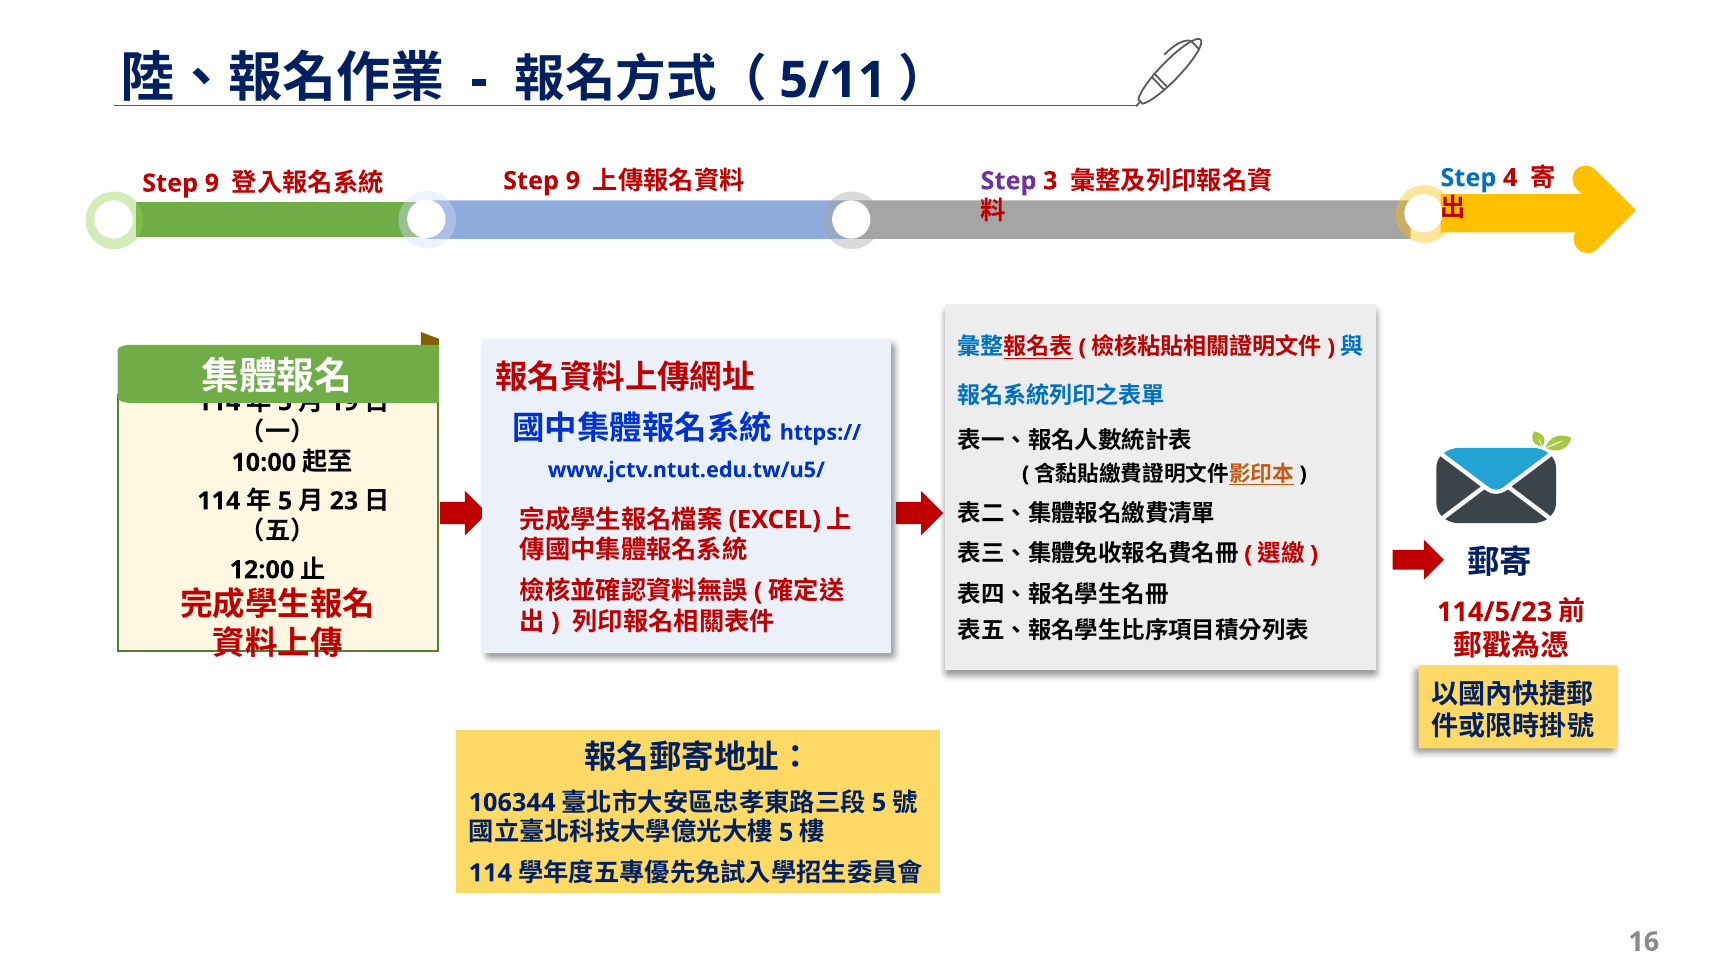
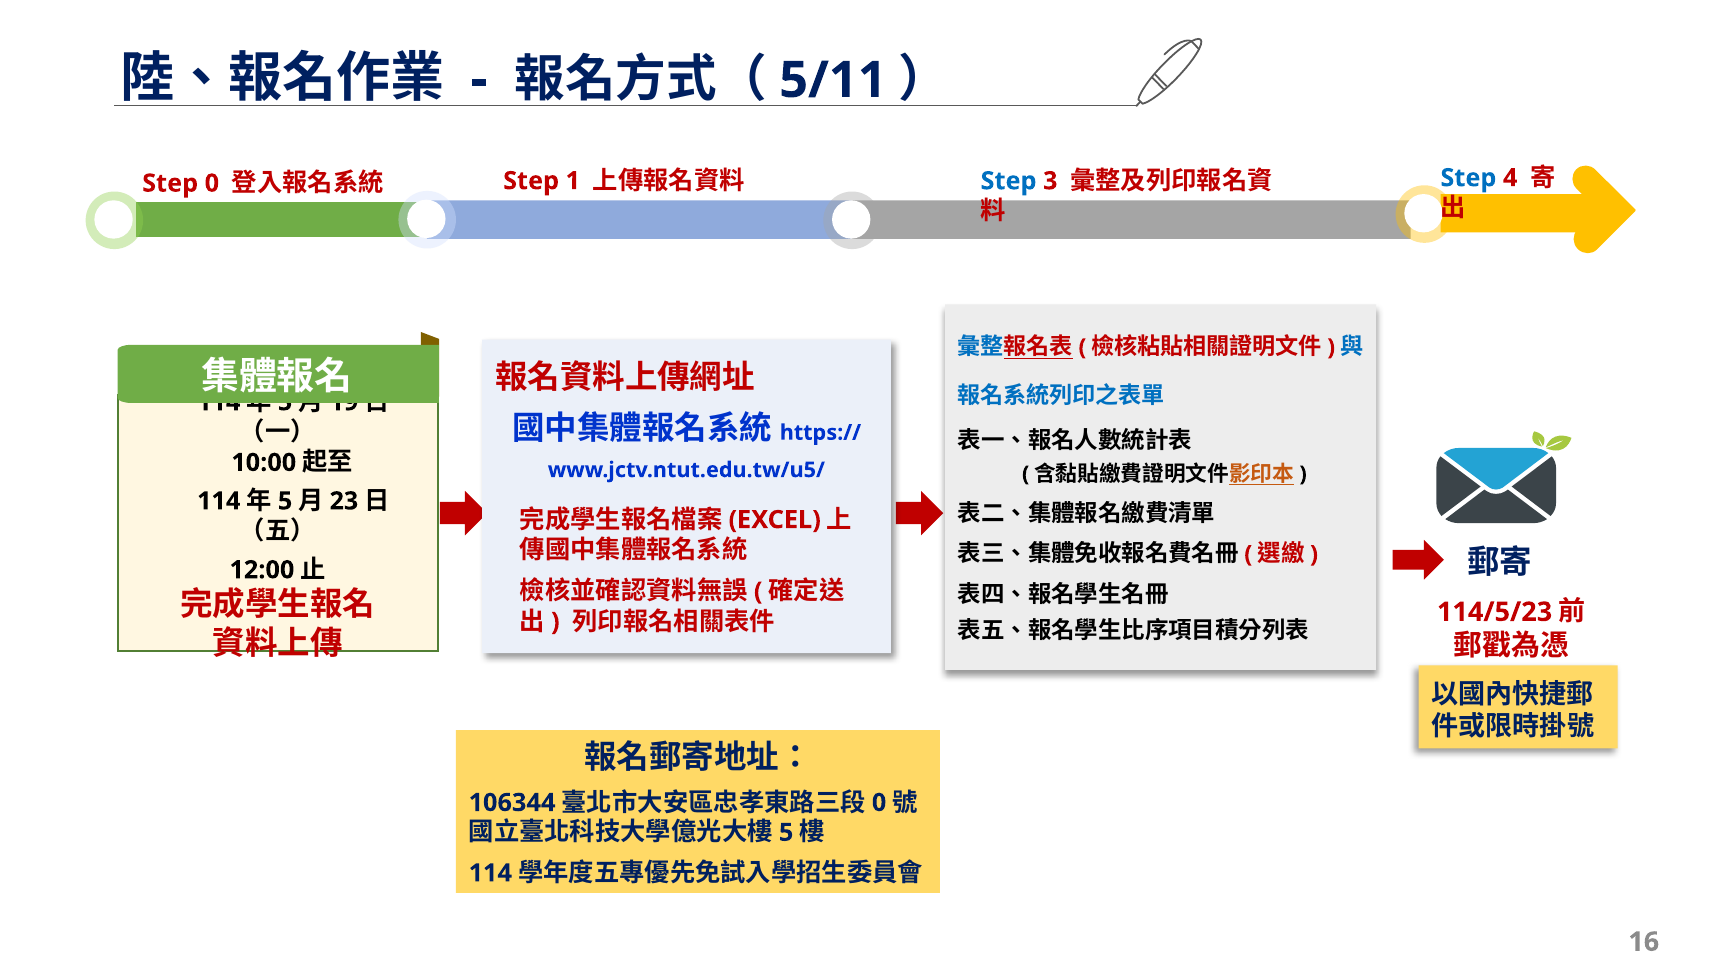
9: 9 -> 0 (212, 183)
9: 9 -> 1 (573, 181)
Step colour: purple -> blue (1009, 181)
5: 5 -> 0 (879, 803)
